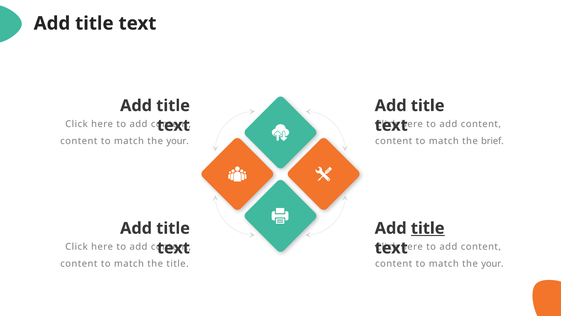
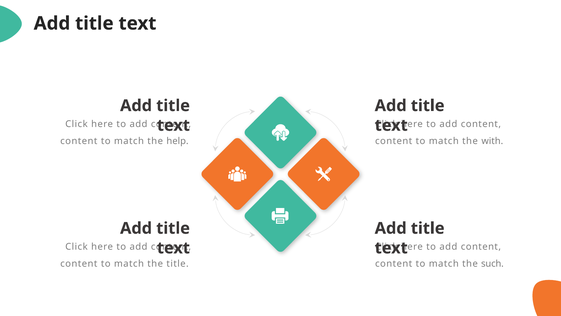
your: your -> help (178, 141)
brief: brief -> with (492, 141)
title underline: present -> none (428, 228)
your: your -> such (492, 263)
